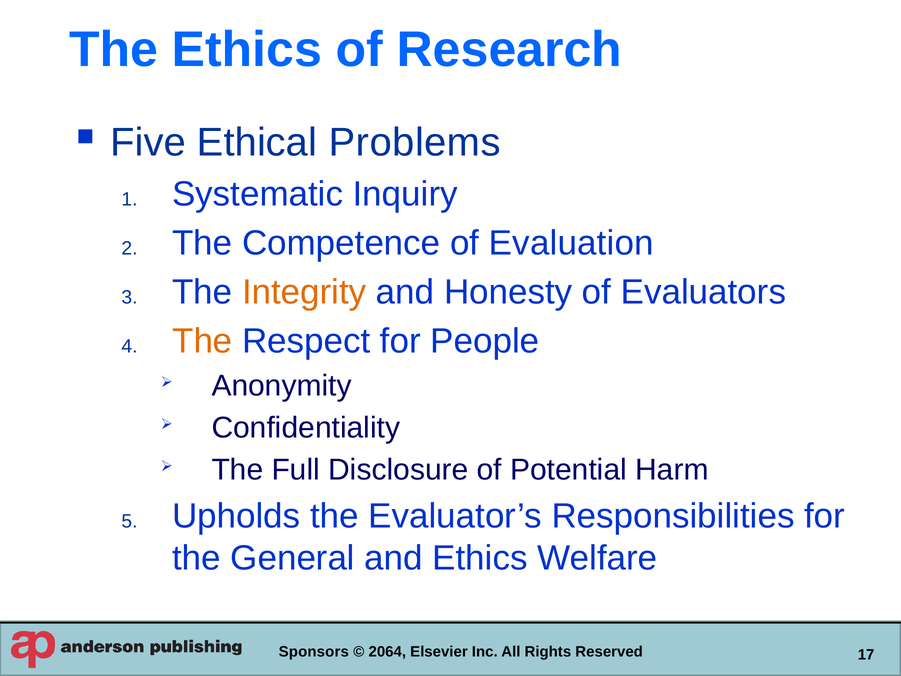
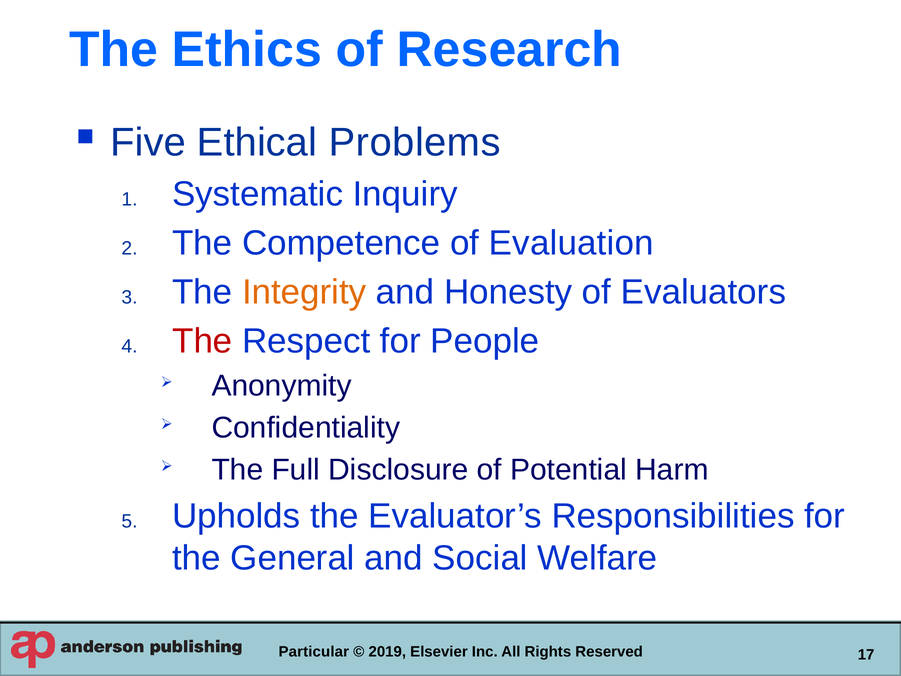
The colour: orange -> red (202, 341)
and Ethics: Ethics -> Social (480, 558)
Sponsors: Sponsors -> Particular (314, 652)
2064: 2064 -> 2019 (387, 652)
